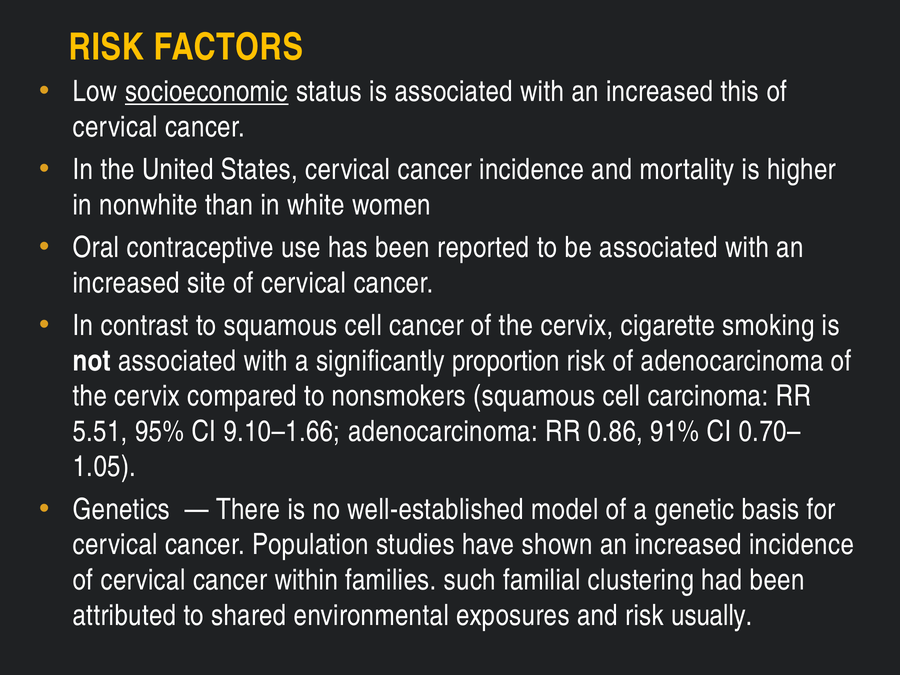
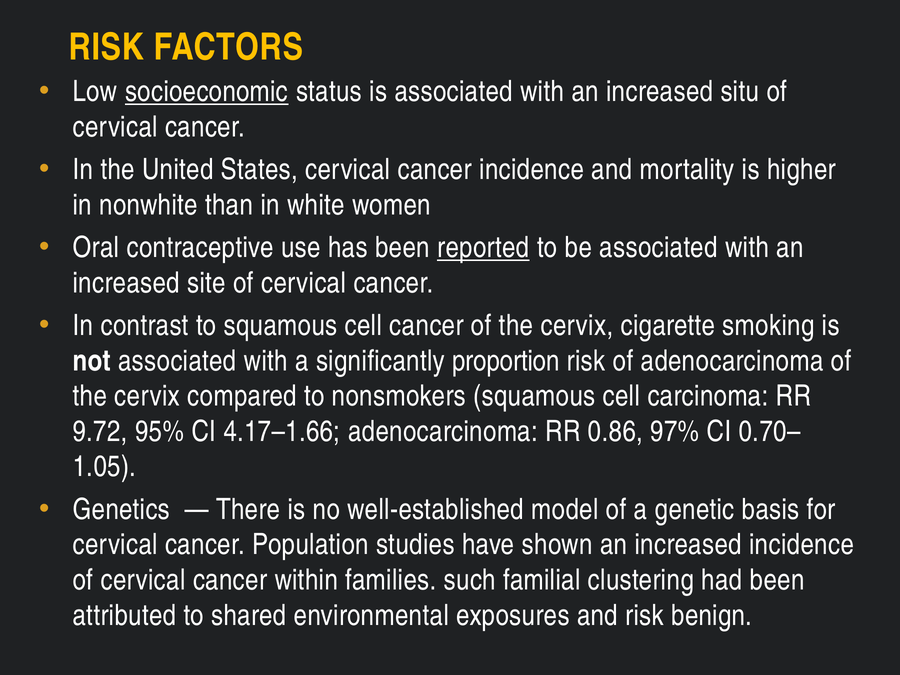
this: this -> situ (740, 92)
reported underline: none -> present (483, 248)
5.51: 5.51 -> 9.72 (100, 432)
9.10–1.66: 9.10–1.66 -> 4.17–1.66 (282, 432)
91%: 91% -> 97% (675, 432)
usually: usually -> benign (712, 615)
